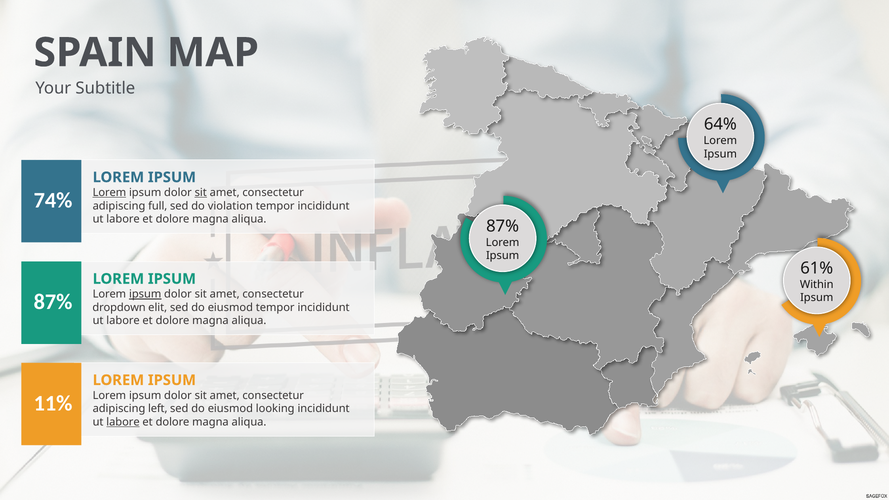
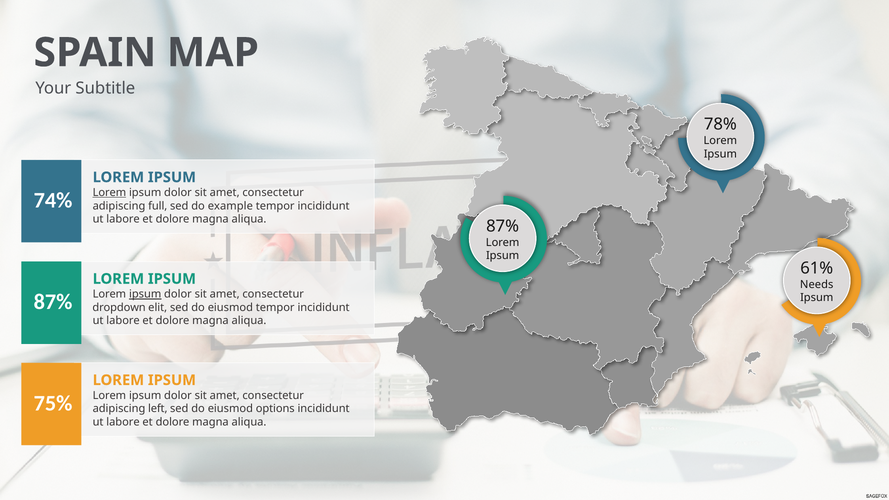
64%: 64% -> 78% (720, 124)
sit underline: present -> none (201, 193)
violation: violation -> example (230, 206)
Within: Within -> Needs (817, 285)
11%: 11% -> 75% (53, 403)
looking: looking -> options (275, 409)
labore underline: present -> none (123, 422)
